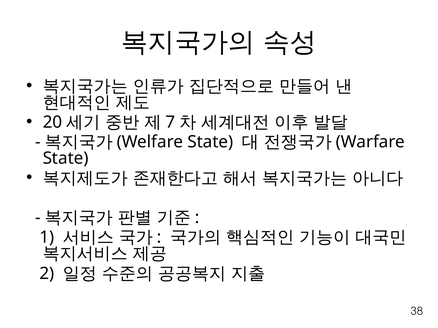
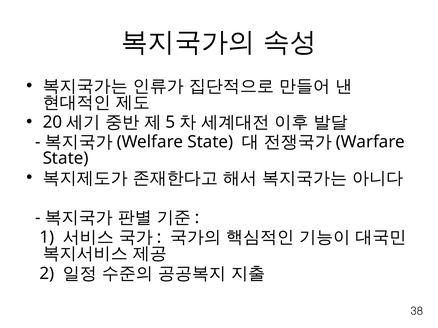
7: 7 -> 5 (170, 122)
